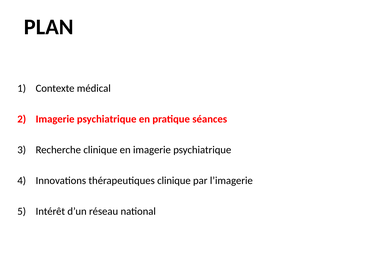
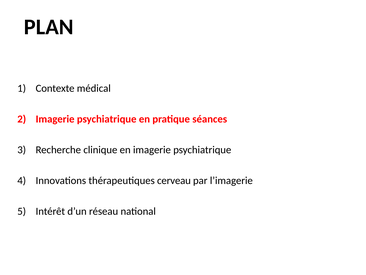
thérapeutiques clinique: clinique -> cerveau (174, 180)
